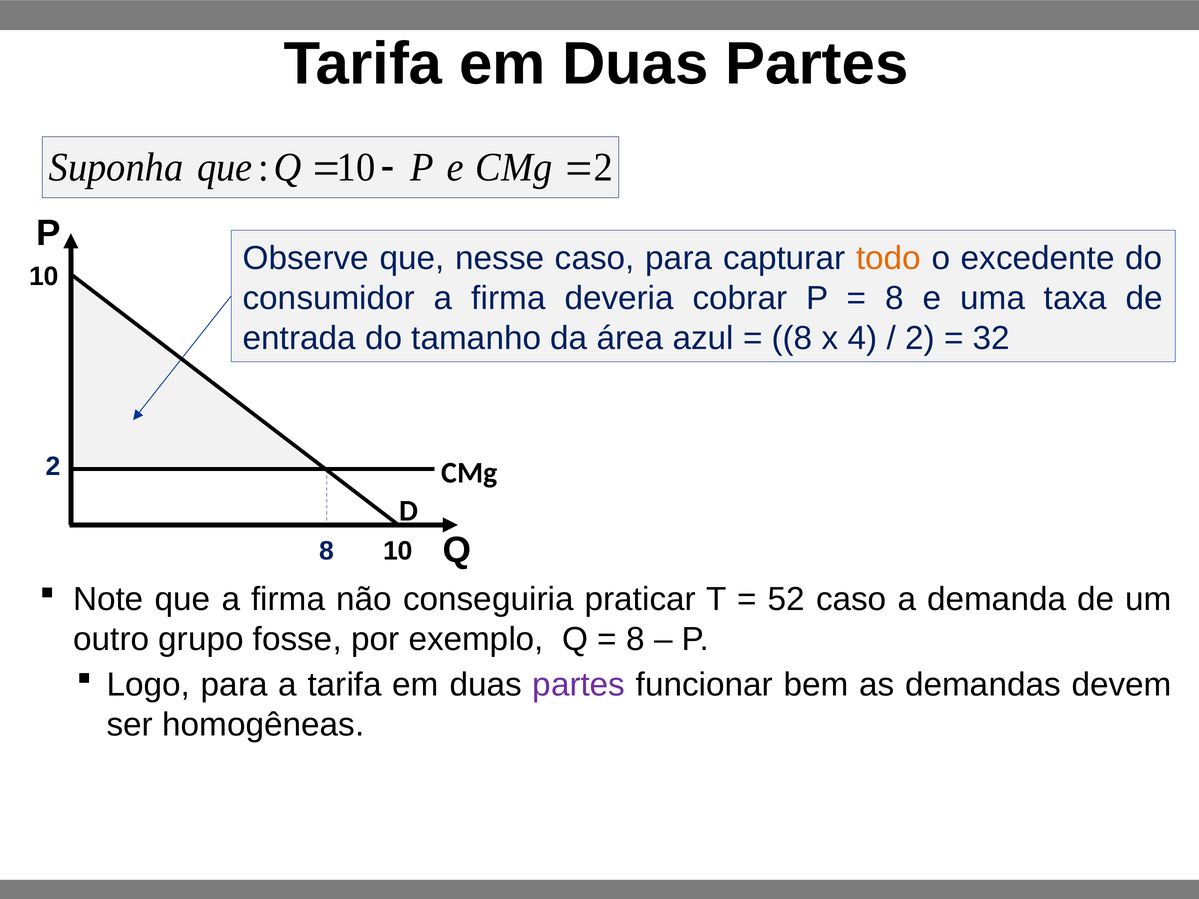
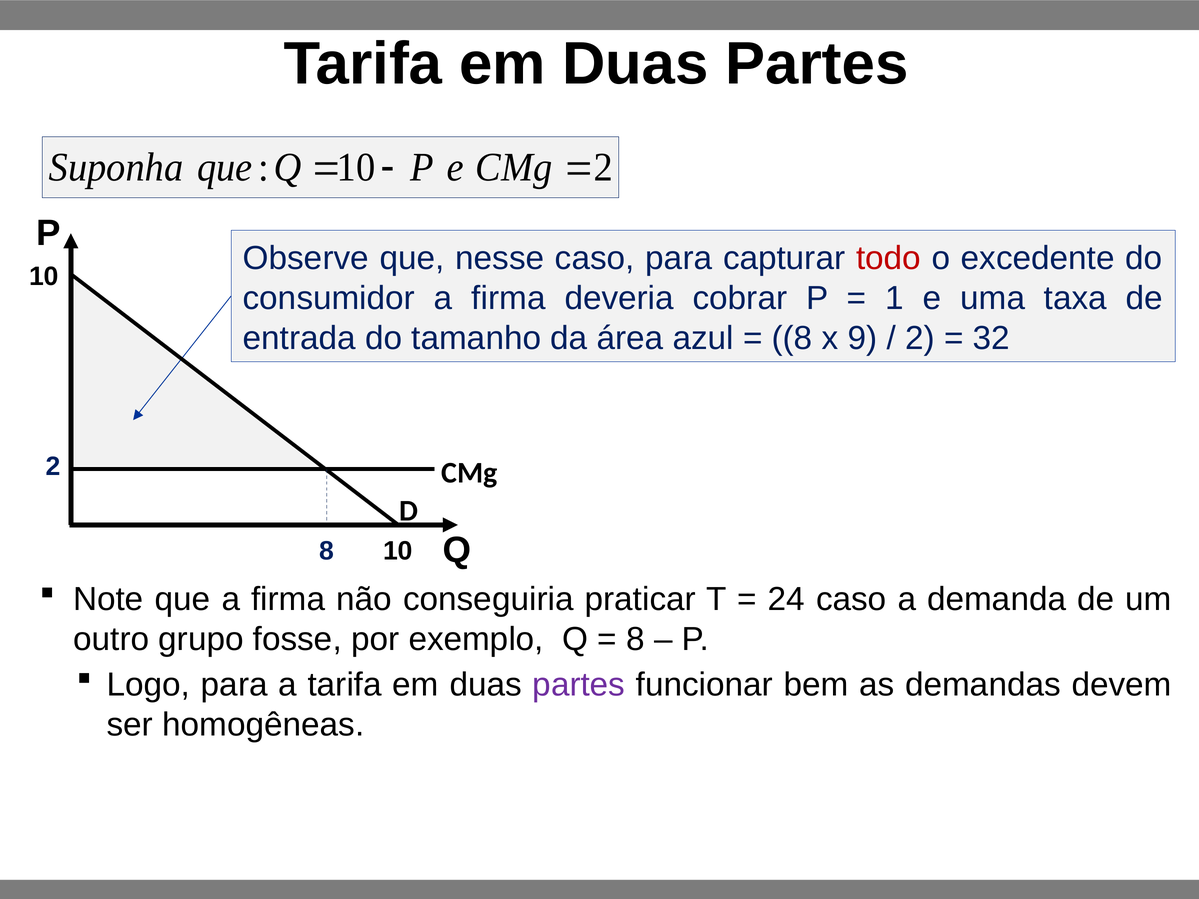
todo colour: orange -> red (888, 258)
8: 8 -> 1 (894, 298)
4: 4 -> 9 (863, 338)
52: 52 -> 24 (786, 599)
